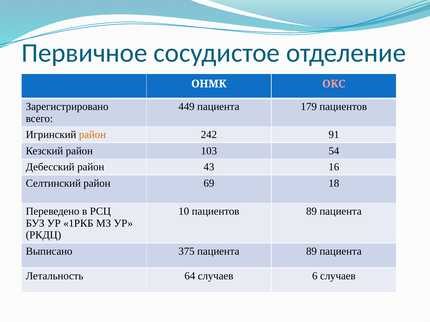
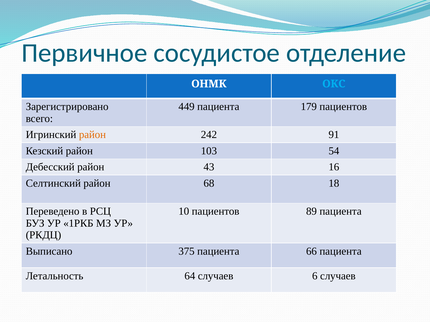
ОКС colour: pink -> light blue (334, 84)
69: 69 -> 68 (209, 184)
пациента 89: 89 -> 66 (311, 252)
